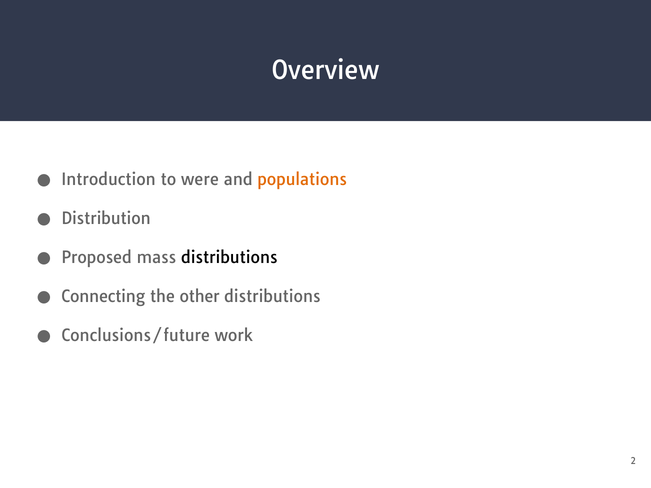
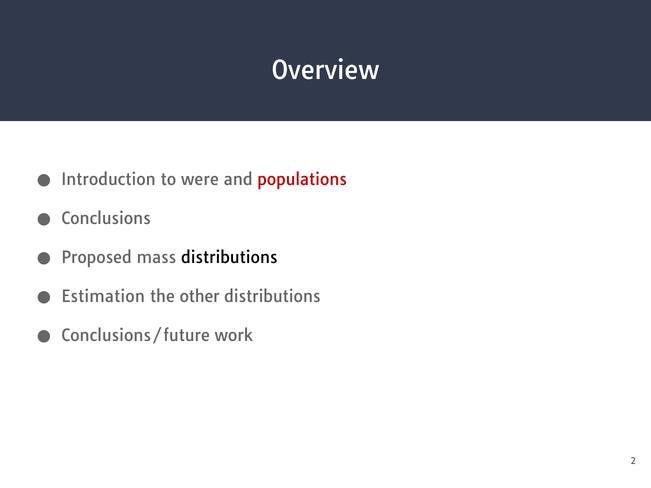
populations colour: orange -> red (302, 180)
Distribution: Distribution -> Conclusions (106, 219)
Connecting: Connecting -> Estimation (103, 297)
